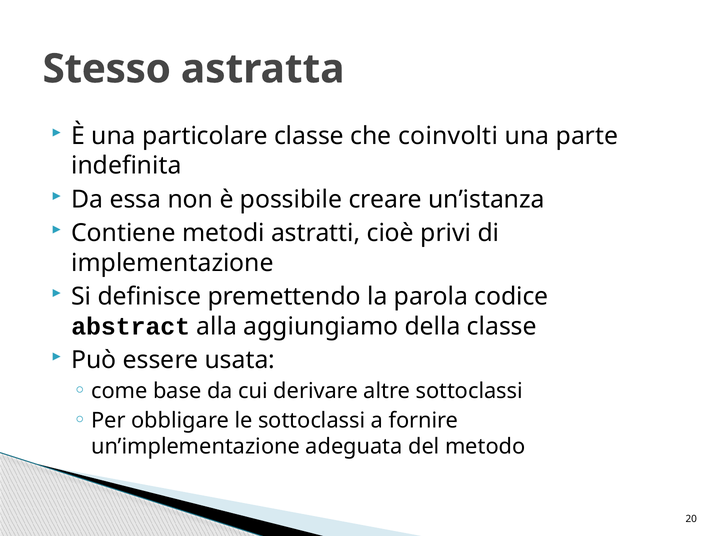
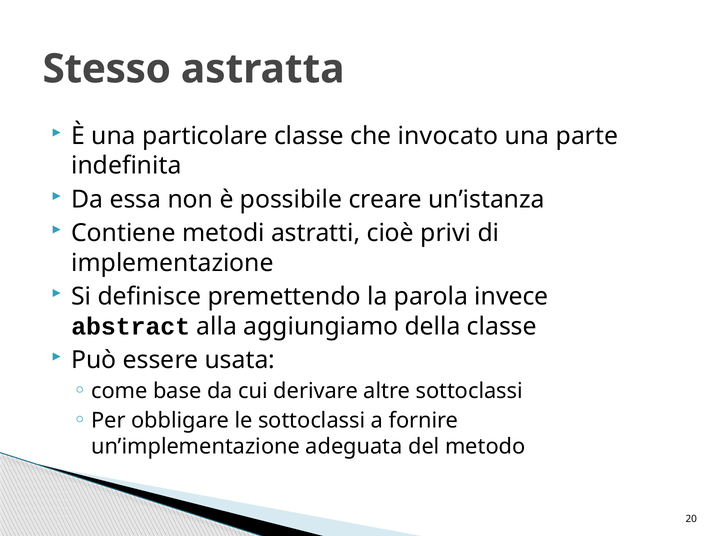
coinvolti: coinvolti -> invocato (448, 136)
codice: codice -> invece (511, 296)
